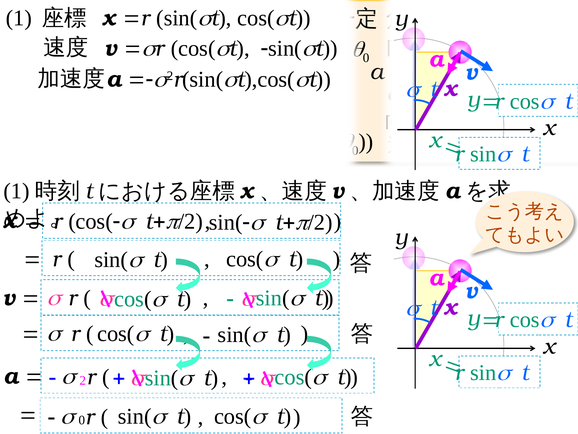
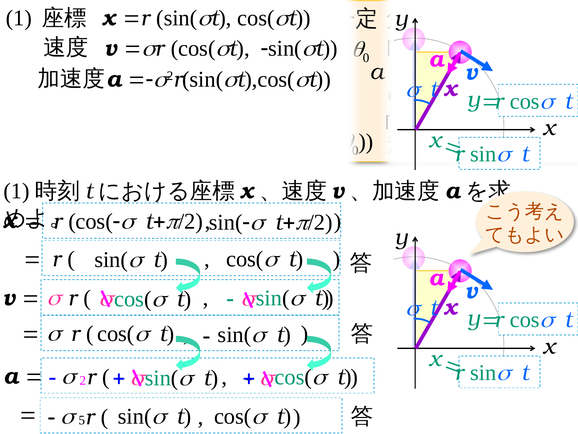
s 0: 0 -> 5 (82, 420)
